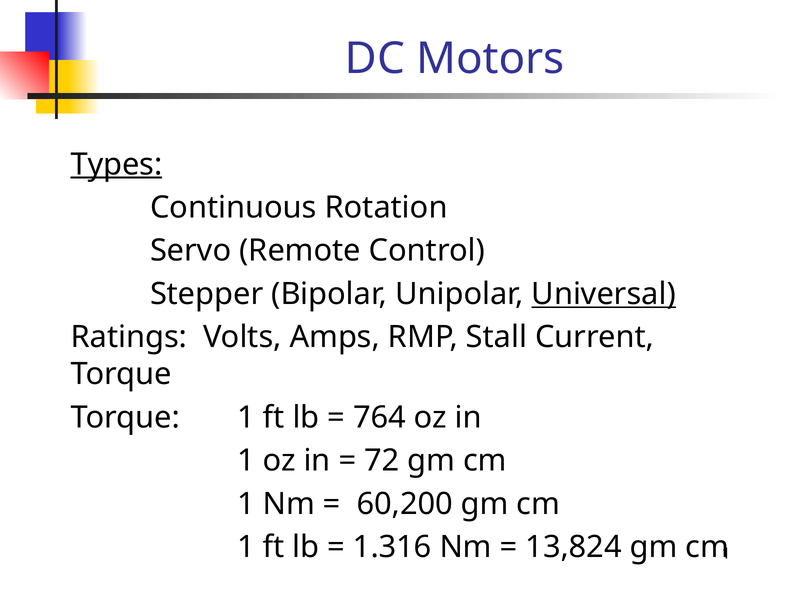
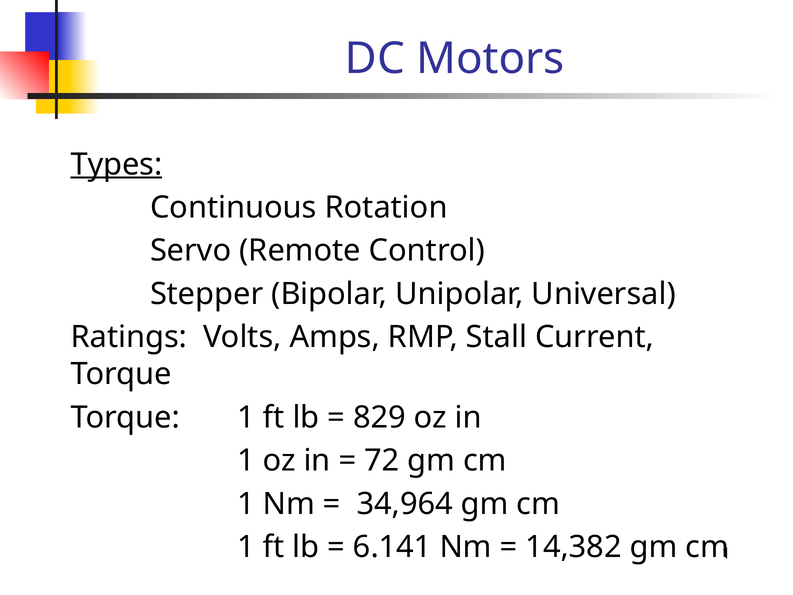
Universal underline: present -> none (604, 294)
764: 764 -> 829 (379, 417)
60,200: 60,200 -> 34,964 (405, 504)
1.316: 1.316 -> 6.141 (392, 547)
13,824: 13,824 -> 14,382 (574, 547)
